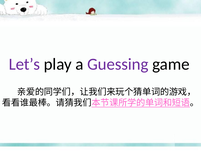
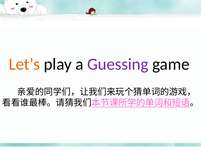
Let’s colour: purple -> orange (24, 64)
